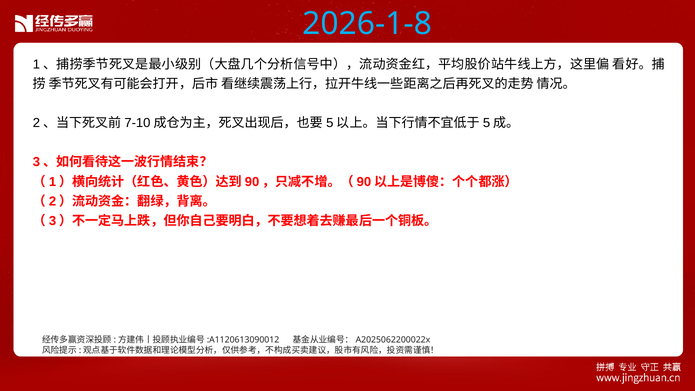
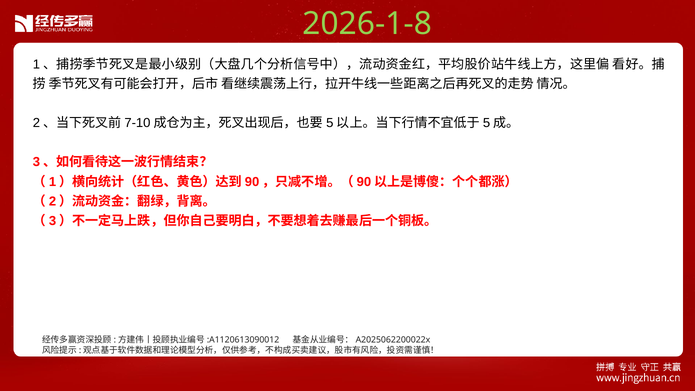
2026-1-8 colour: light blue -> light green (367, 24)
